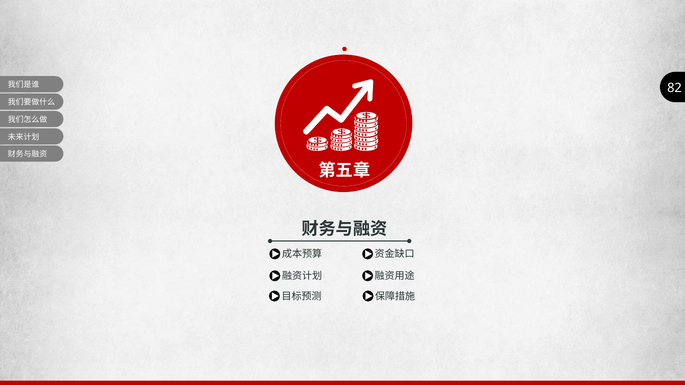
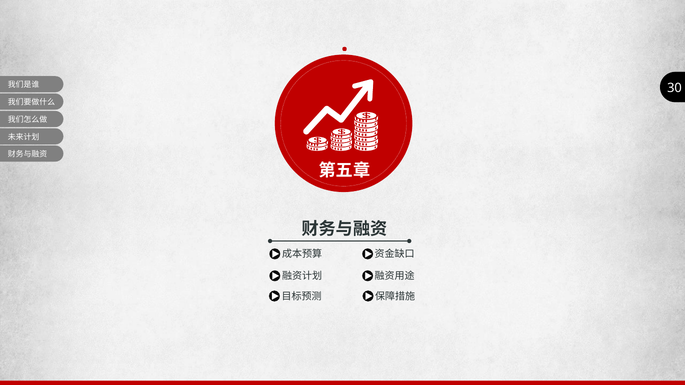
82: 82 -> 30 (674, 88)
